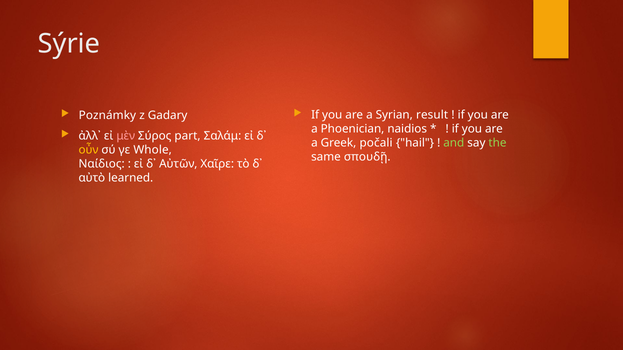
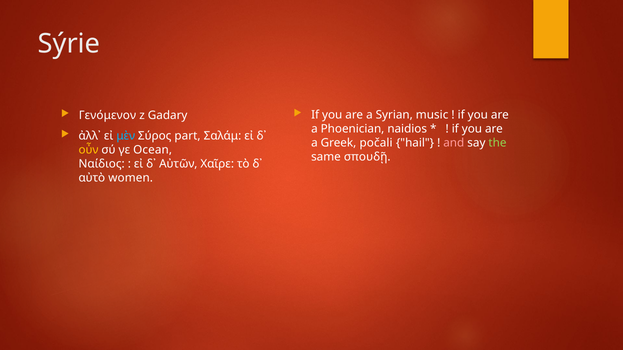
result: result -> music (432, 115)
Poznámky: Poznámky -> Γενόμενον (107, 115)
μὲν colour: pink -> light blue (126, 136)
and colour: light green -> pink (454, 143)
Whole: Whole -> Ocean (153, 150)
learned: learned -> women (131, 178)
